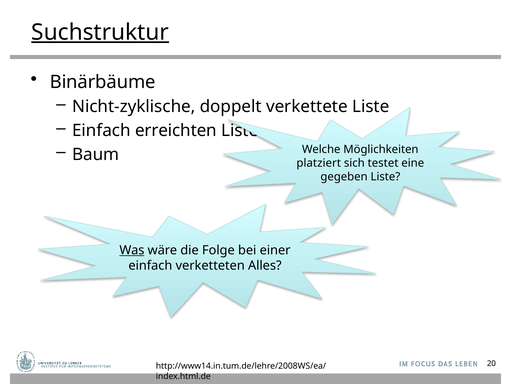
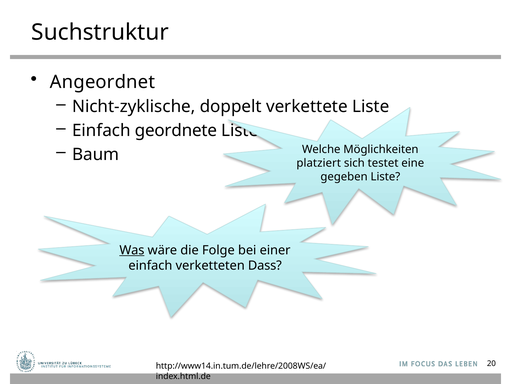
Suchstruktur underline: present -> none (100, 32)
Binärbäume: Binärbäume -> Angeordnet (103, 82)
erreichten: erreichten -> geordnete (176, 130)
Alles: Alles -> Dass (265, 265)
